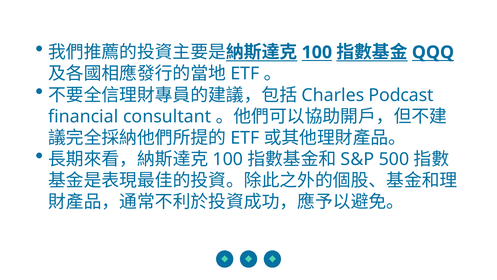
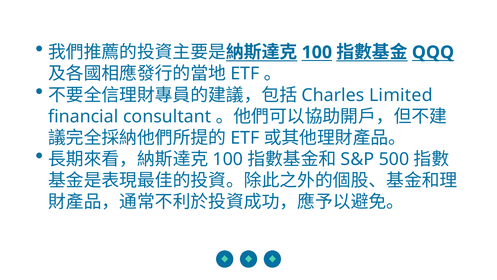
Podcast: Podcast -> Limited (401, 95)
